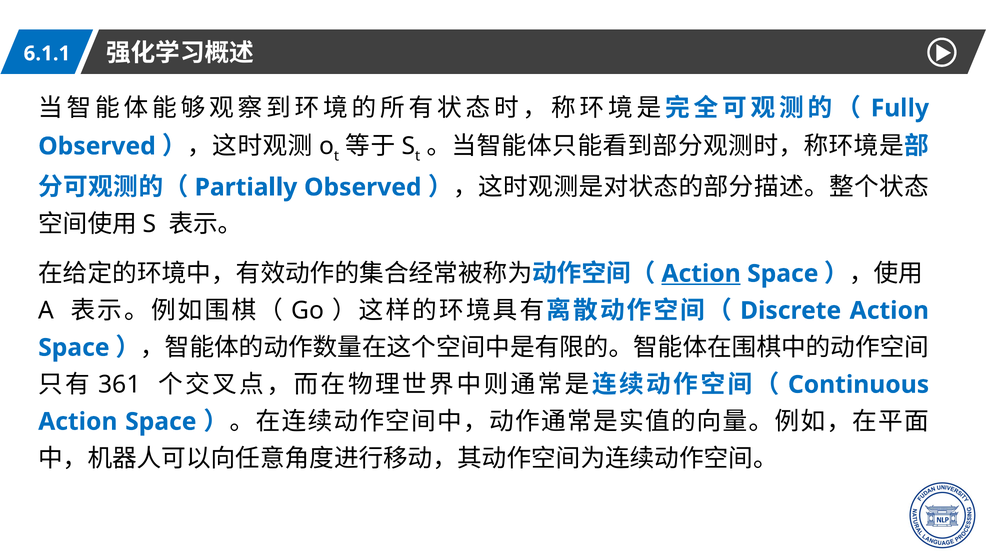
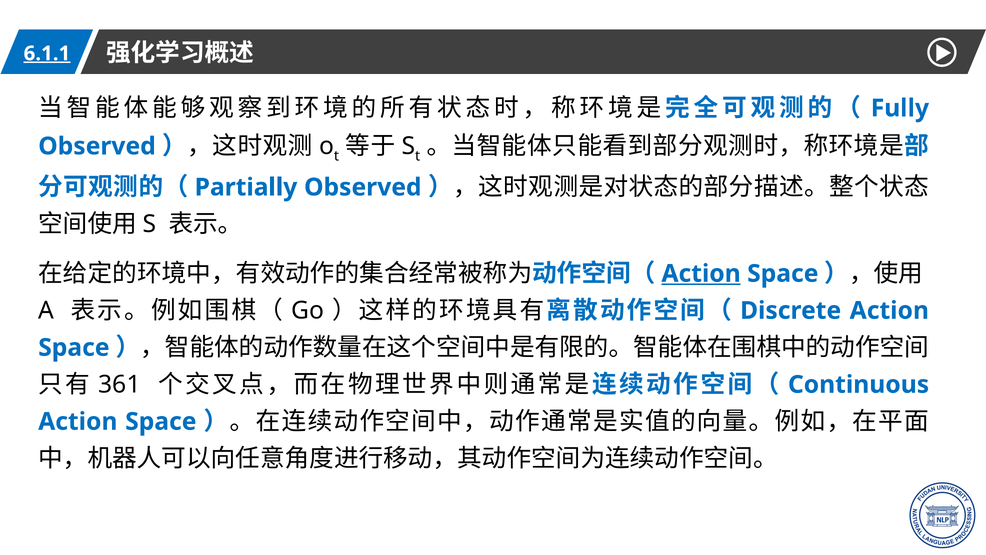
6.1.1 underline: none -> present (47, 53)
